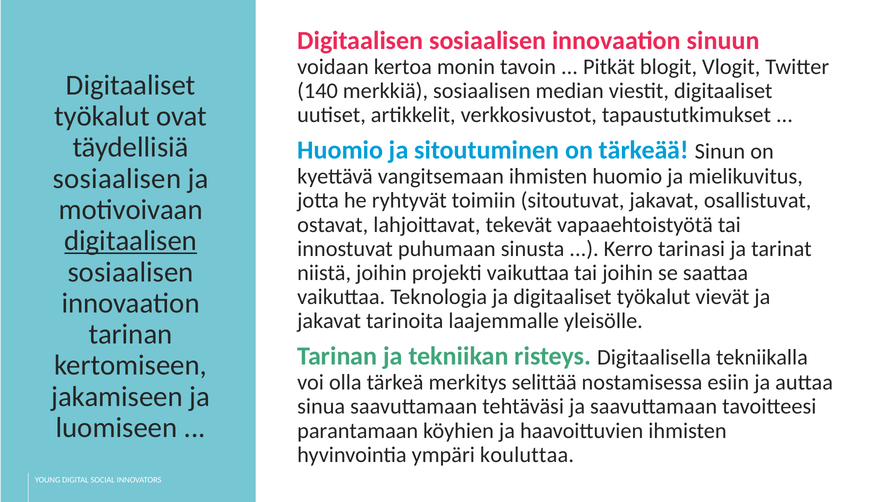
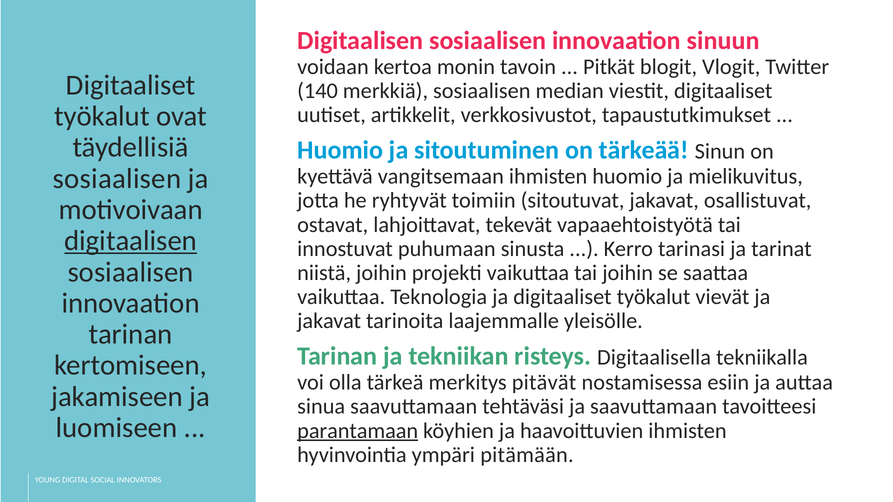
selittää: selittää -> pitävät (544, 383)
parantamaan underline: none -> present (358, 431)
kouluttaa: kouluttaa -> pitämään (527, 455)
